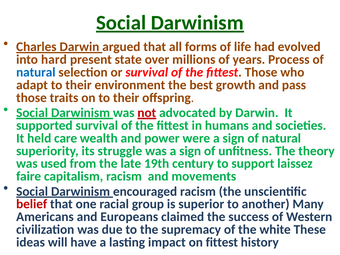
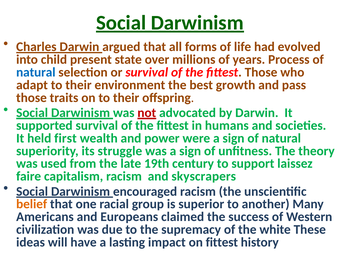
hard: hard -> child (54, 60)
care: care -> first (65, 138)
movements: movements -> skyscrapers (204, 176)
belief colour: red -> orange (32, 204)
